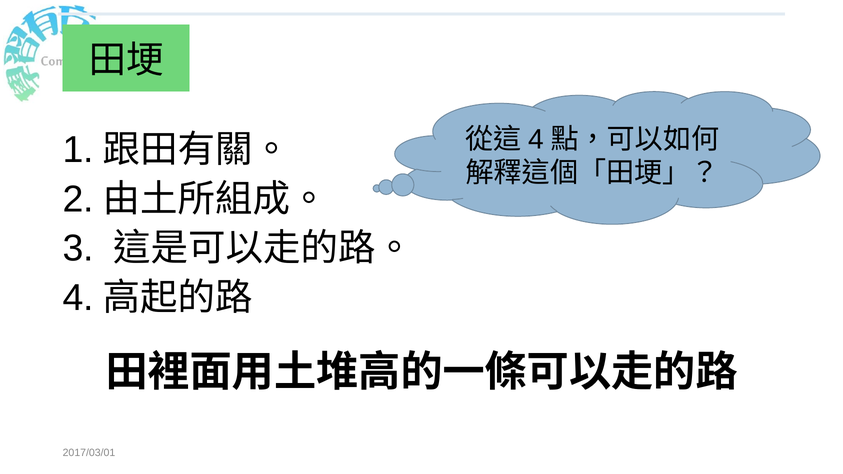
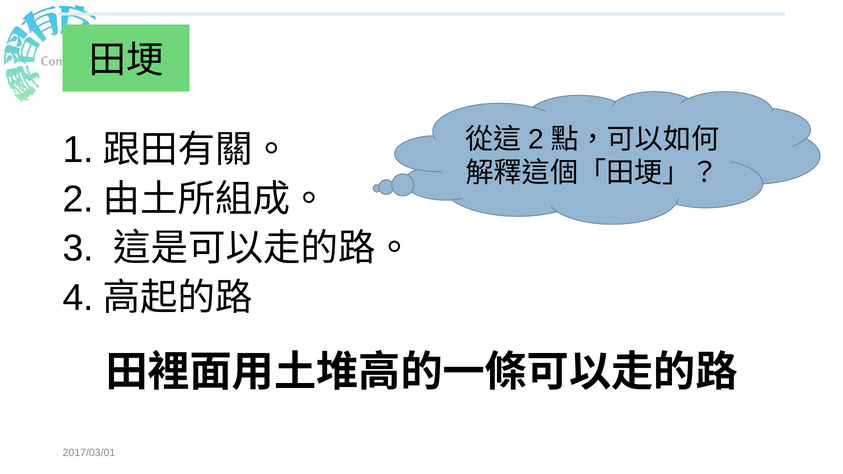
4: 4 -> 2 (536, 140)
